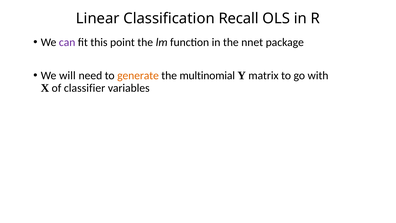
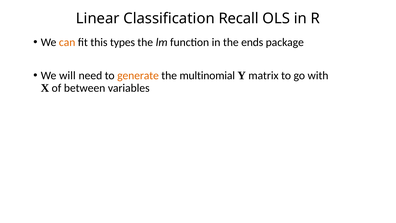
can colour: purple -> orange (67, 42)
point: point -> types (123, 42)
nnet: nnet -> ends (252, 42)
classifier: classifier -> between (85, 88)
